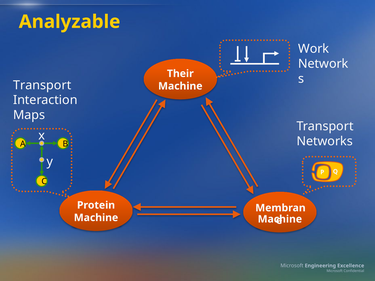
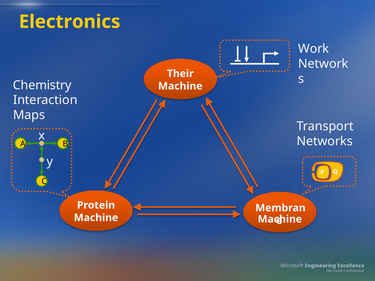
Analyzable: Analyzable -> Electronics (70, 22)
Transport: Transport -> Chemistry (42, 85)
